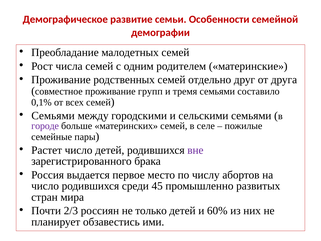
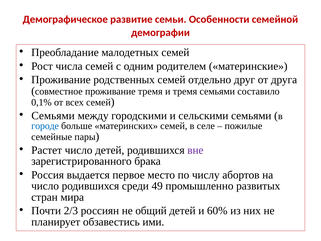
проживание групп: групп -> тремя (150, 91)
городе colour: purple -> blue (45, 126)
45: 45 -> 49 (157, 186)
только: только -> общий (151, 211)
